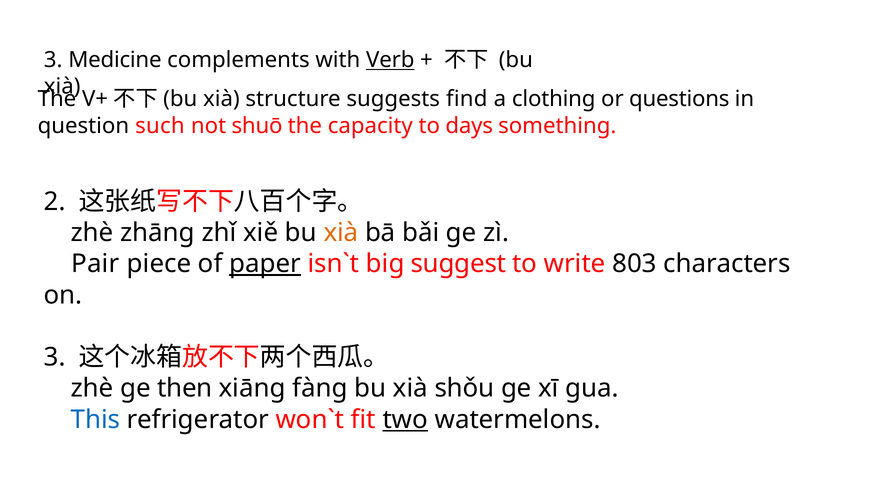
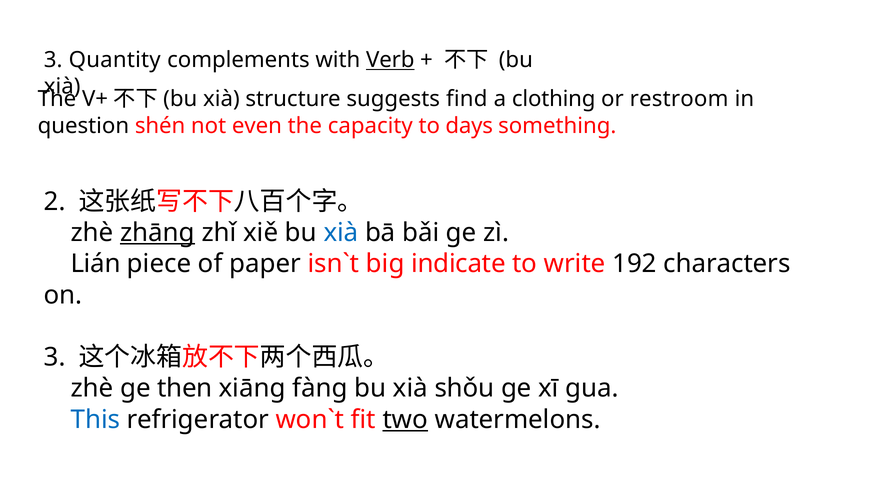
Medicine: Medicine -> Quantity (115, 60)
questions: questions -> restroom (679, 99)
such: such -> shén (160, 126)
shuō: shuō -> even (257, 126)
zhāng underline: none -> present (158, 233)
xià colour: orange -> blue (341, 233)
Pair: Pair -> Lián (96, 264)
paper underline: present -> none (265, 264)
suggest: suggest -> indicate (458, 264)
803: 803 -> 192 (635, 264)
